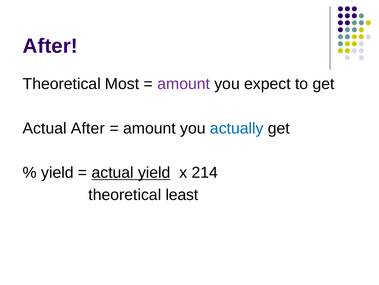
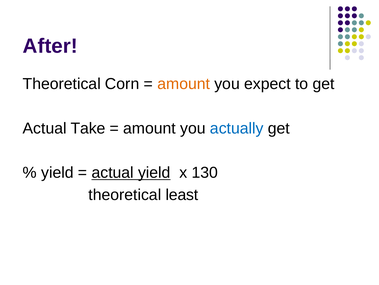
Most: Most -> Corn (122, 84)
amount colour: purple -> orange (184, 84)
Actual After: After -> Take (88, 128)
214: 214 -> 130 (205, 172)
